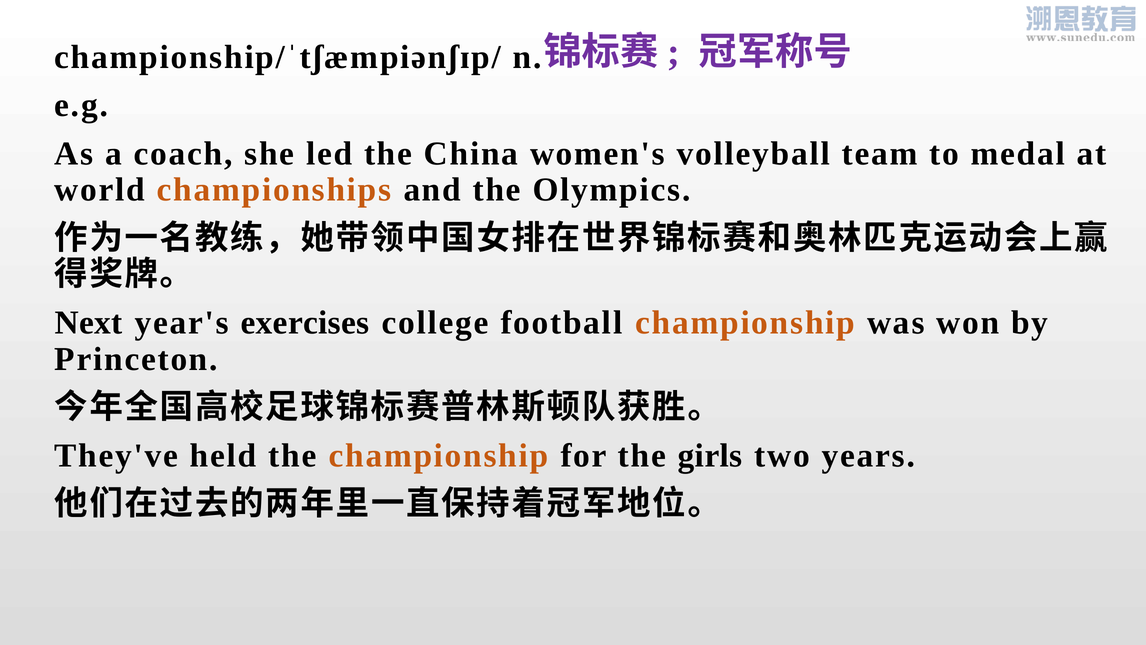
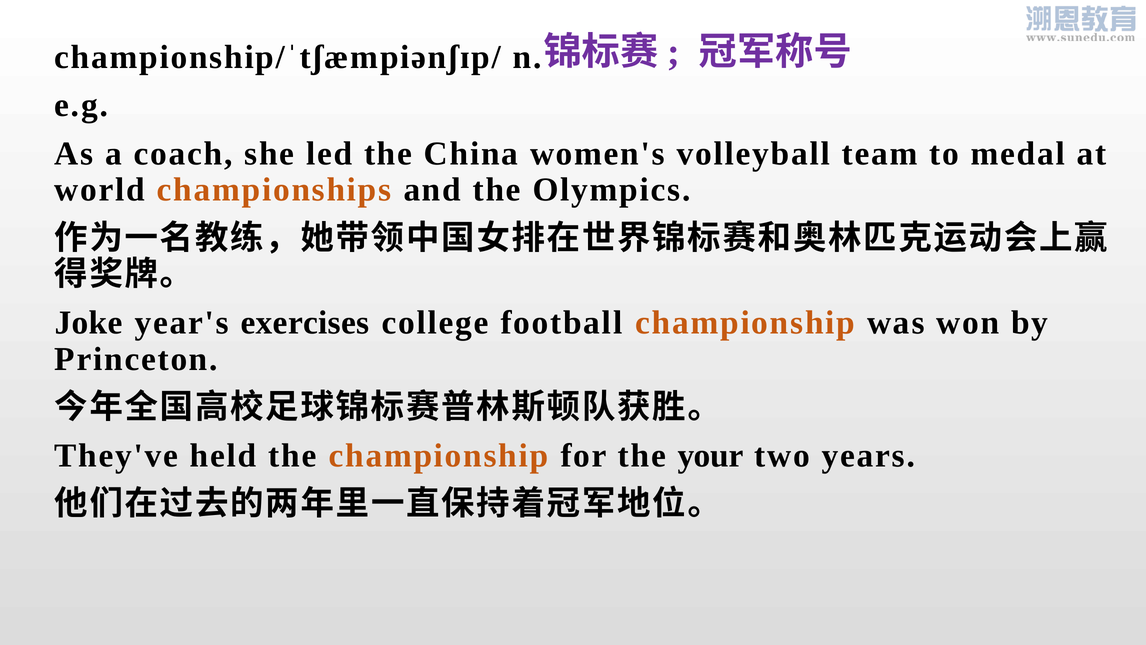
Next: Next -> Joke (88, 323)
girls: girls -> your (710, 455)
